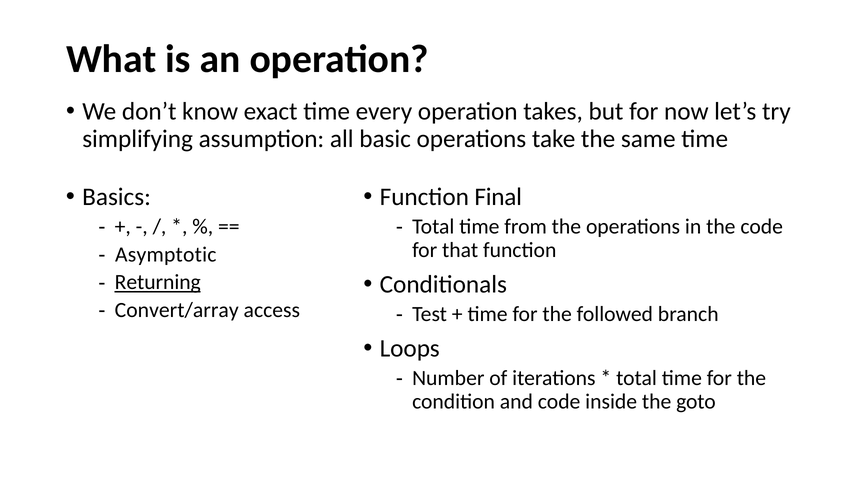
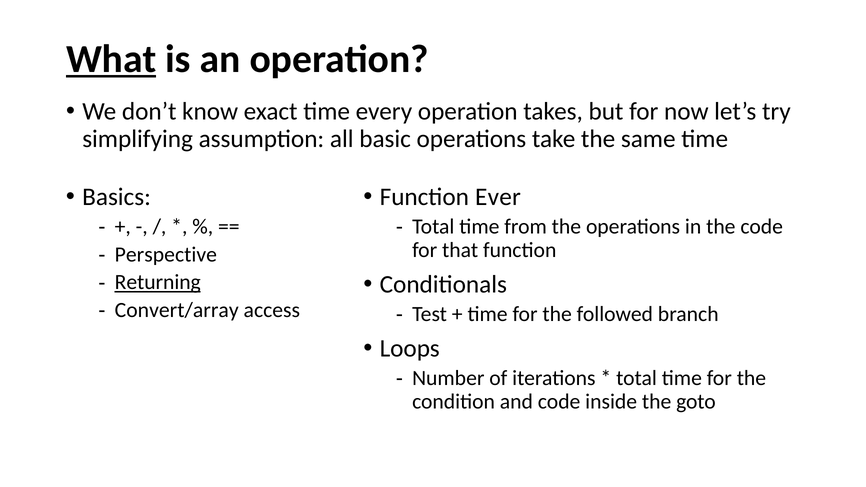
What underline: none -> present (111, 59)
Final: Final -> Ever (498, 197)
Asymptotic: Asymptotic -> Perspective (166, 255)
